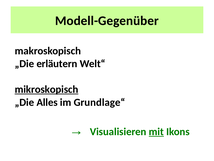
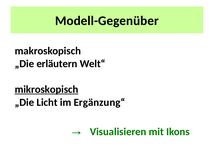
Alles: Alles -> Licht (47, 102)
Grundlage“: Grundlage“ -> Ergänzung“ (99, 102)
mit underline: present -> none (156, 131)
